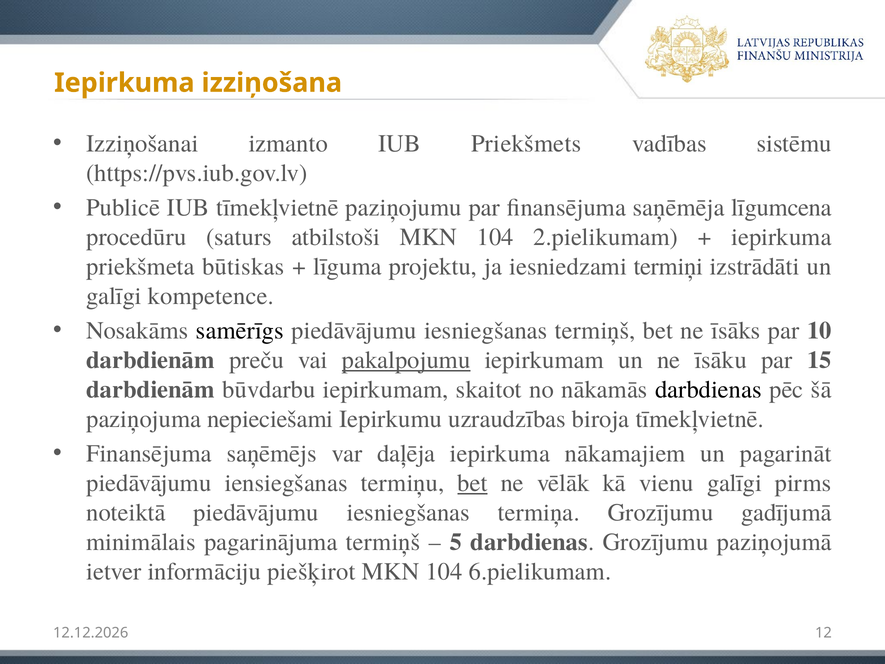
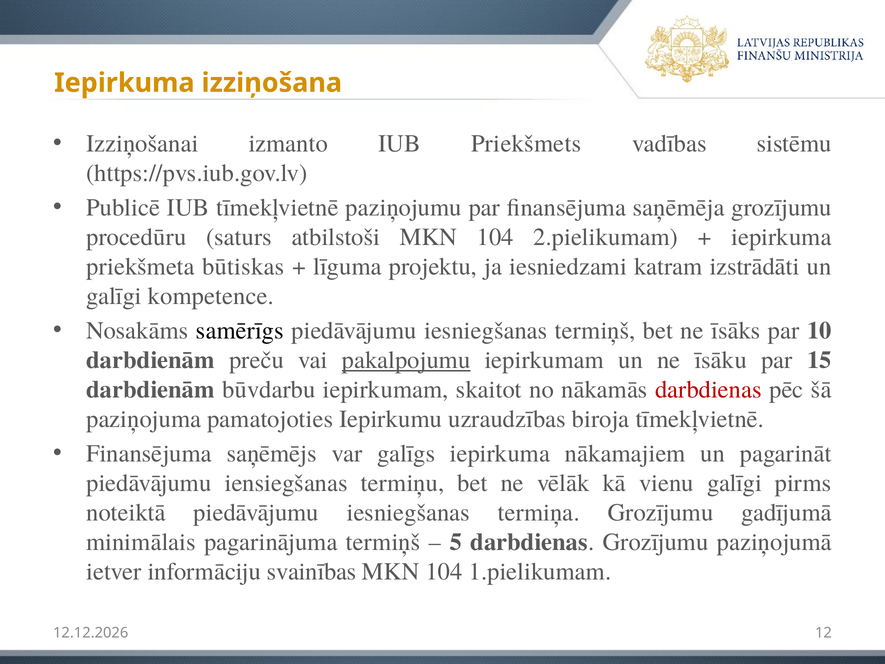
saņēmēja līgumcena: līgumcena -> grozījumu (782, 208)
termiņi: termiņi -> katram (668, 267)
darbdienas colour: black -> red (708, 390)
nepieciešami: nepieciešami -> pamatojoties (270, 419)
daļēja: daļēja -> galīgs (406, 454)
bet underline: present -> none (472, 483)
piešķirot: piešķirot -> svainības (312, 572)
6.pielikumam: 6.pielikumam -> 1.pielikumam (540, 572)
